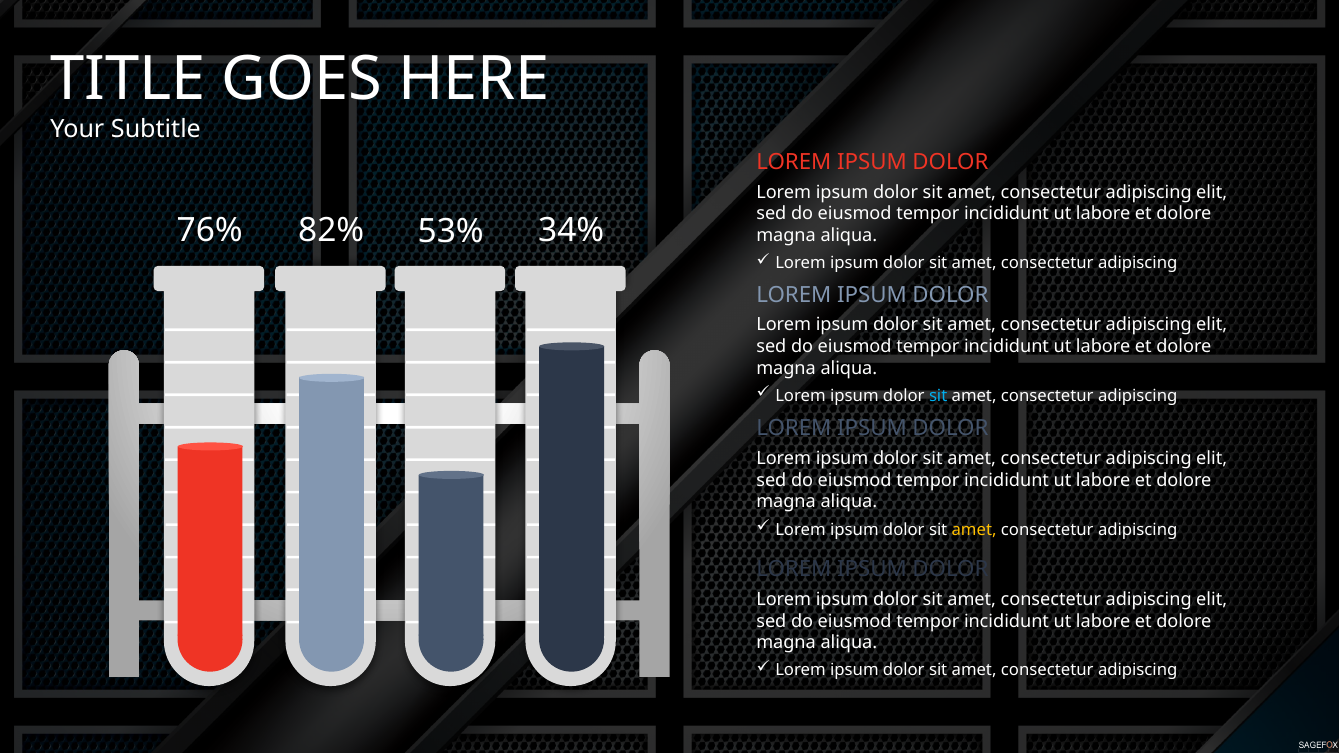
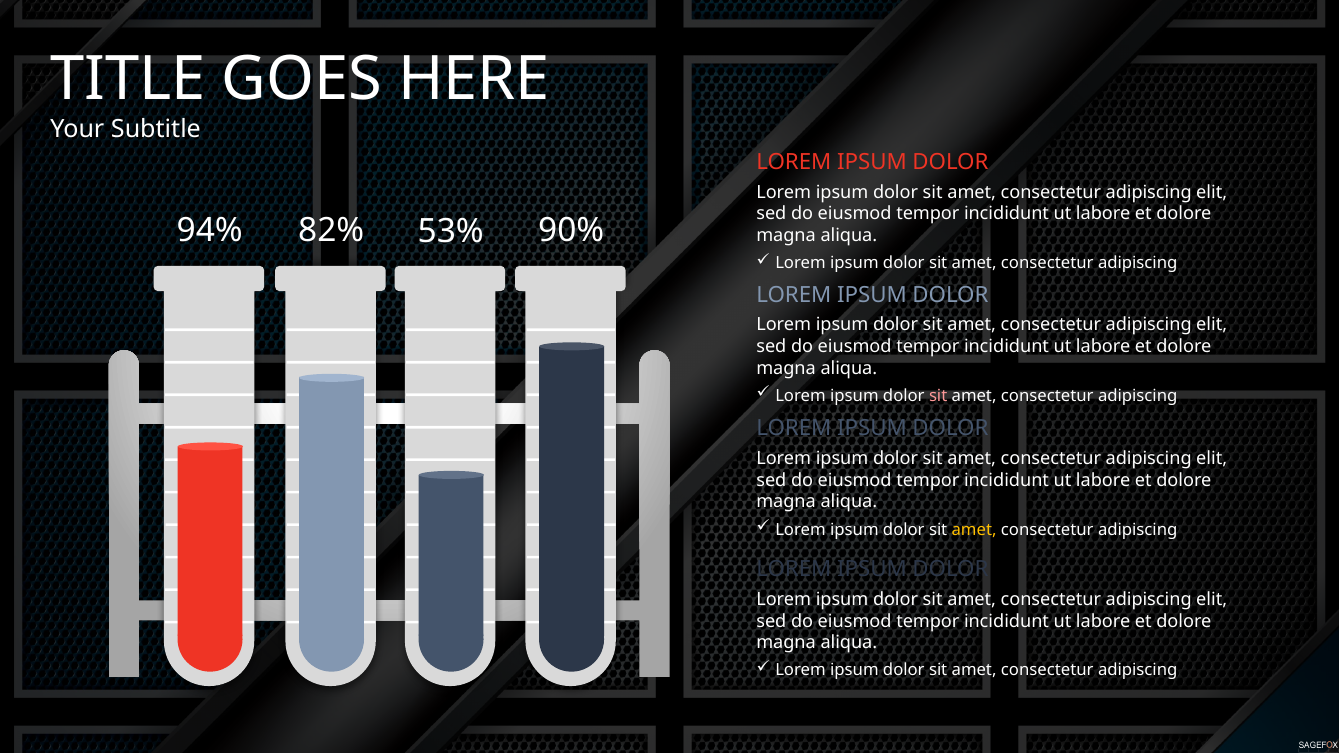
76%: 76% -> 94% (210, 231)
34%: 34% -> 90% (571, 231)
sit colour: light blue -> pink (938, 396)
